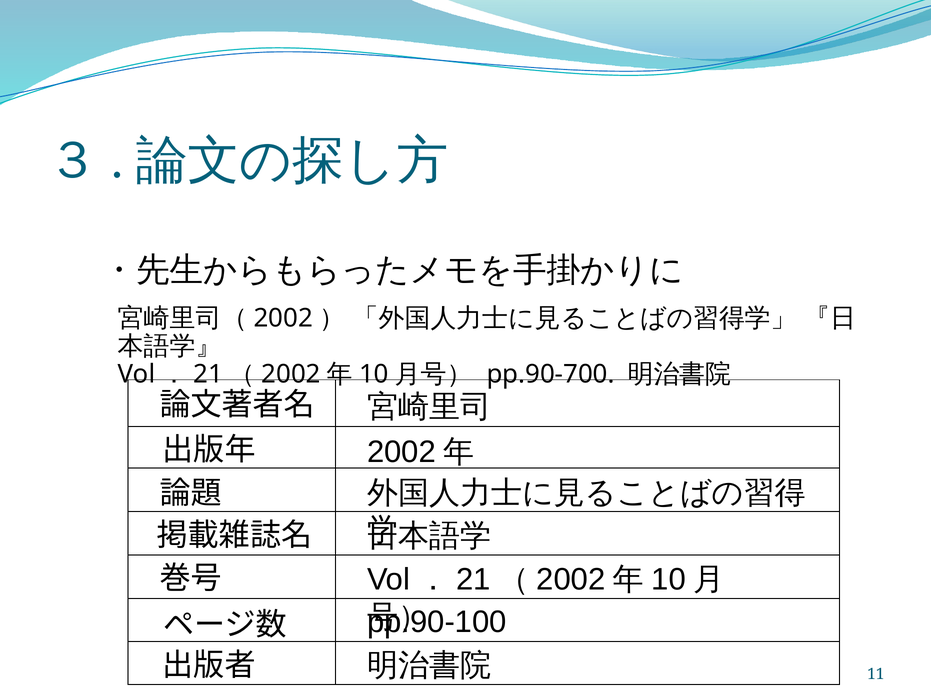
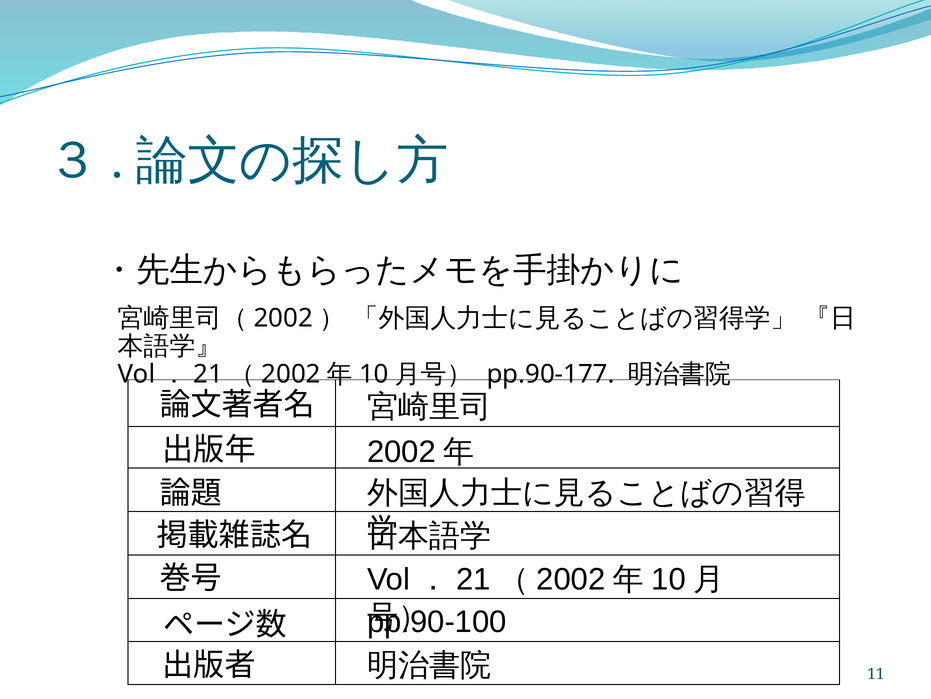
pp.90-700: pp.90-700 -> pp.90-177 (551, 374)
